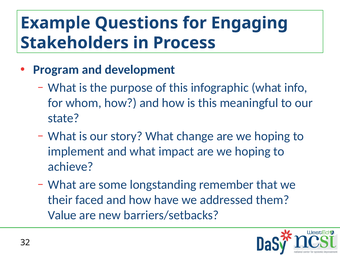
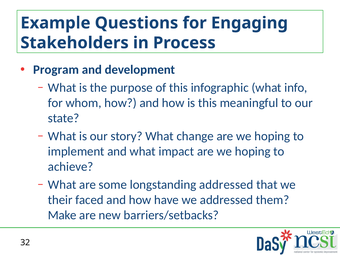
longstanding remember: remember -> addressed (226, 185)
Value: Value -> Make (62, 215)
